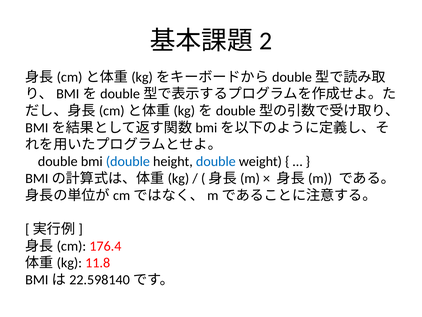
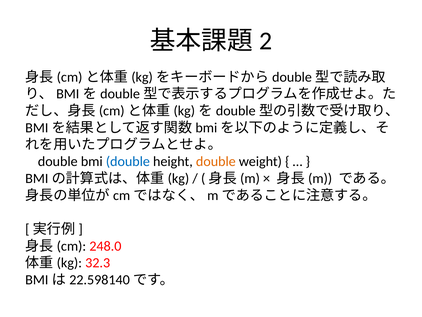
double colour: blue -> orange (216, 161)
176.4: 176.4 -> 248.0 (105, 246)
11.8: 11.8 -> 32.3 (98, 263)
